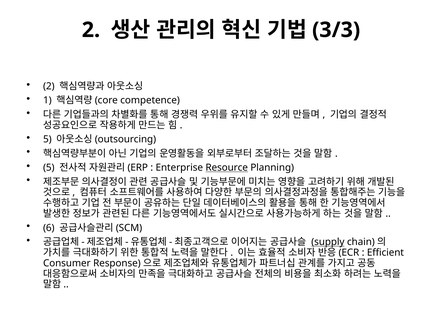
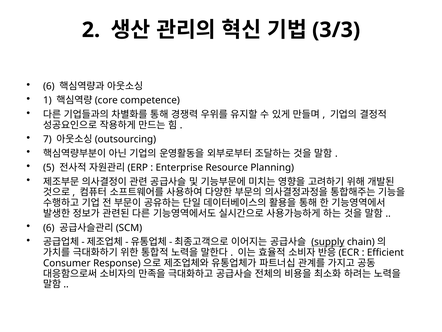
2: 2 -> 6 (49, 86)
5: 5 -> 7 (47, 139)
Resource underline: present -> none (227, 167)
